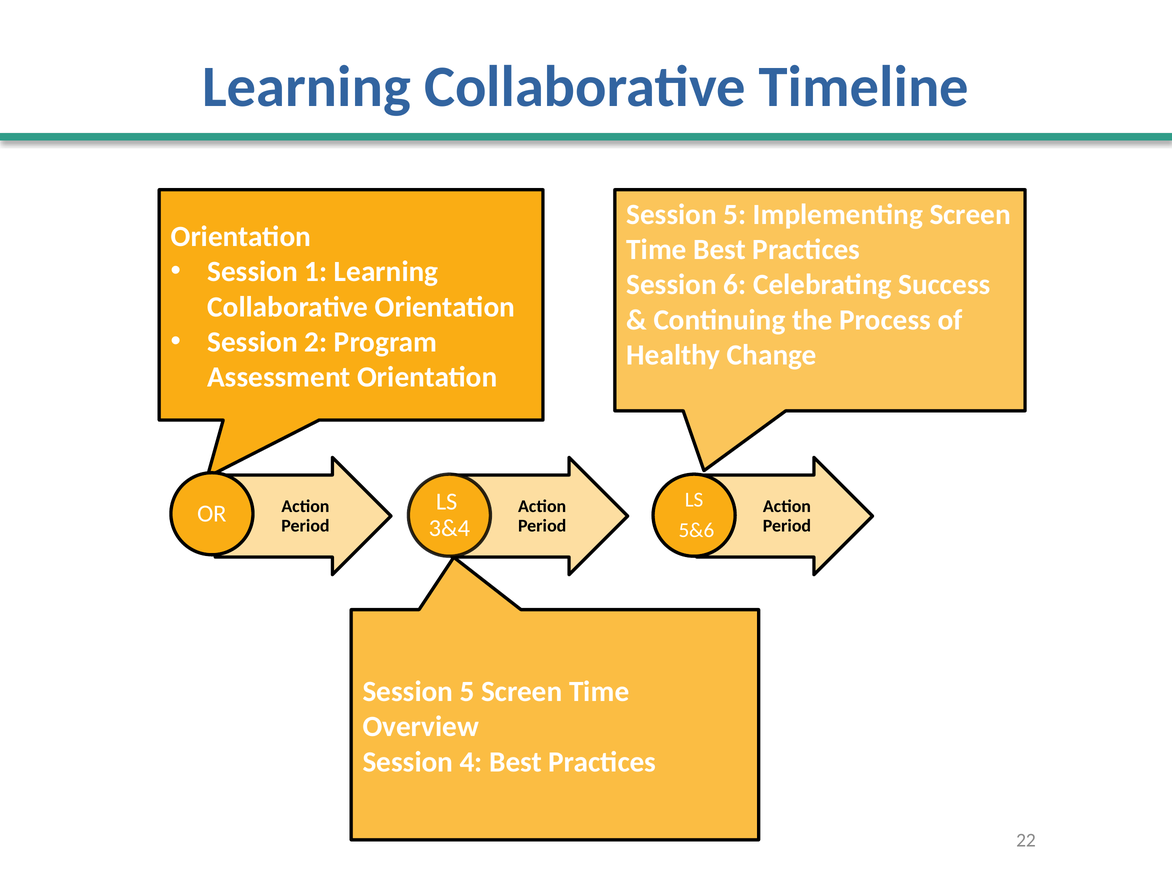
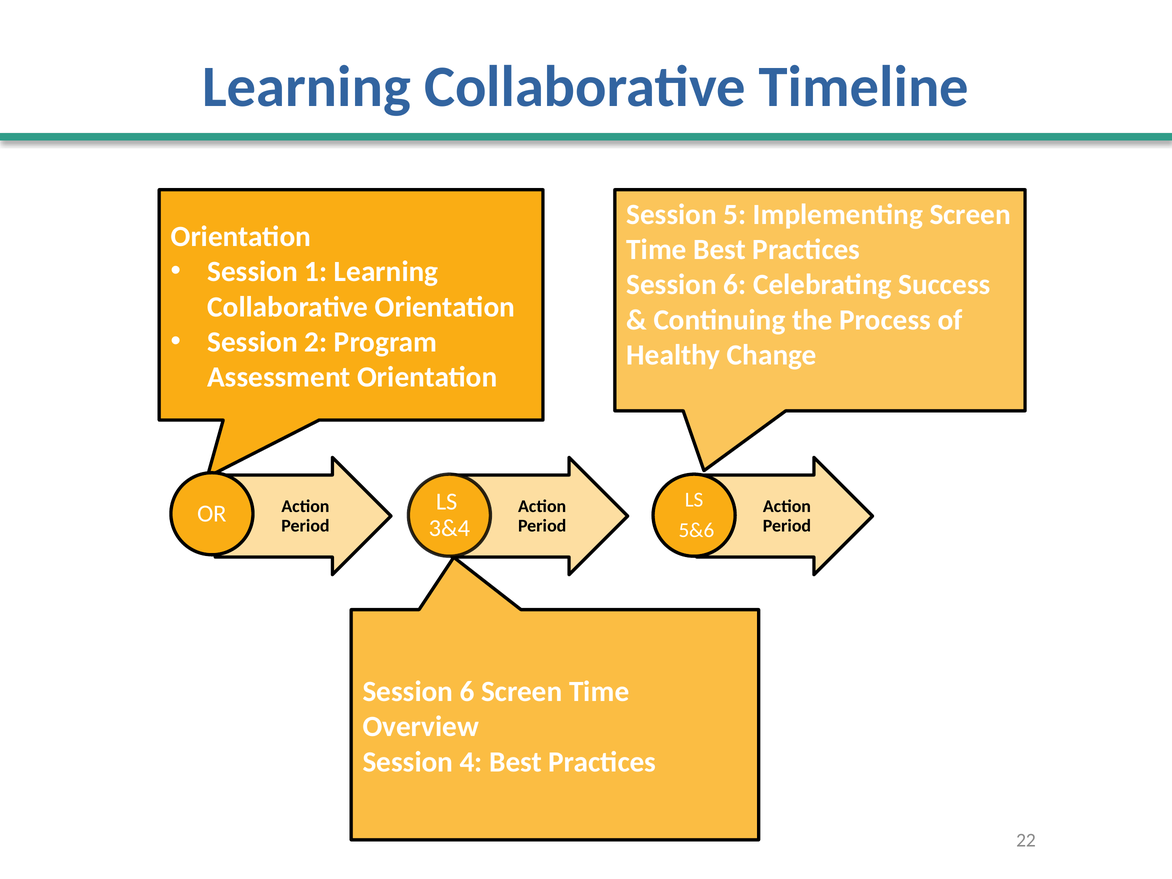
5: 5 -> 6 (467, 692)
